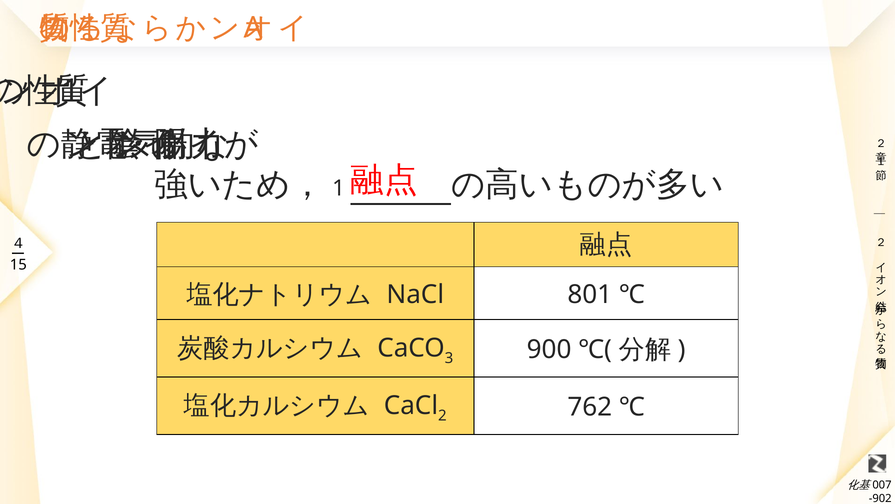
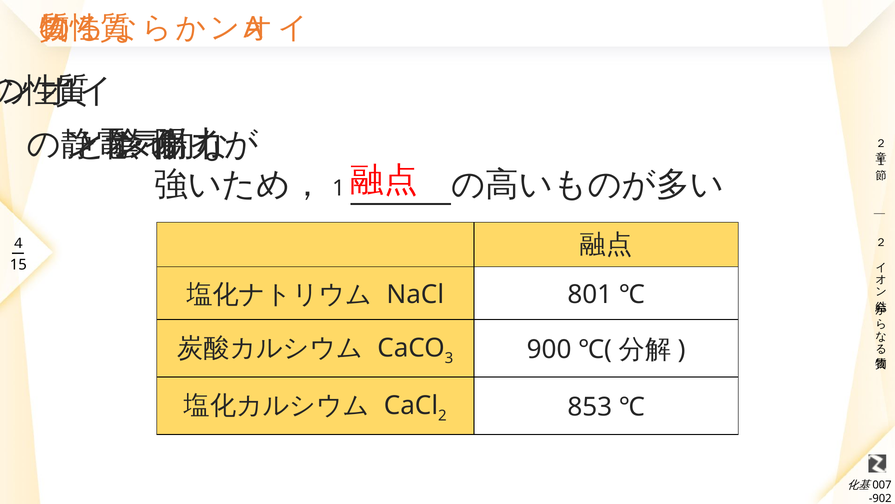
762: 762 -> 853 (590, 407)
